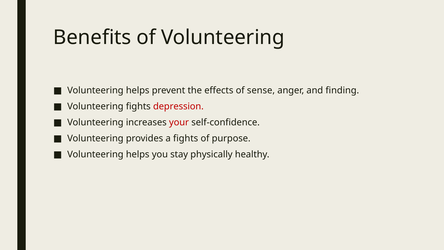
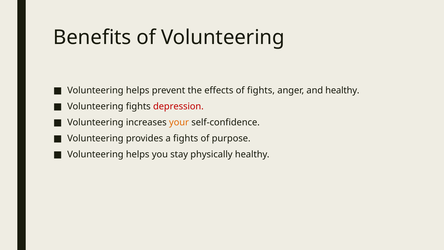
of sense: sense -> fights (261, 90)
and finding: finding -> healthy (342, 90)
your colour: red -> orange (179, 122)
